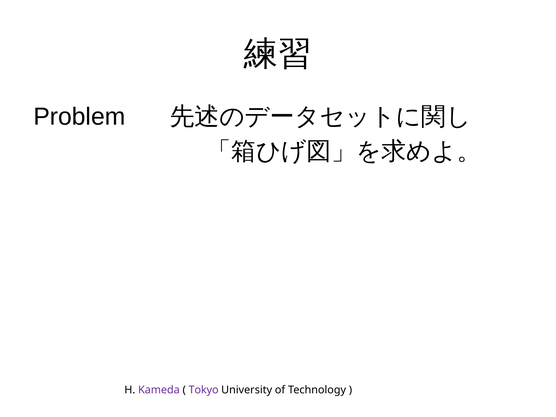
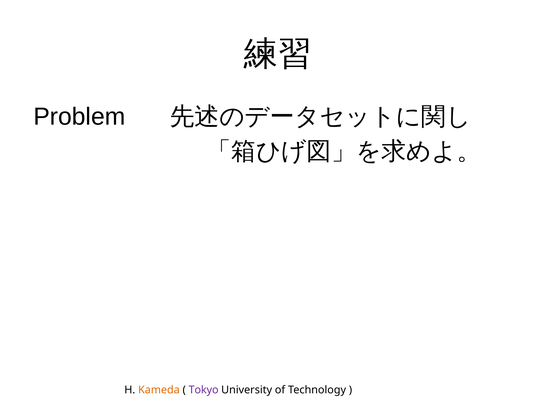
Kameda colour: purple -> orange (159, 390)
